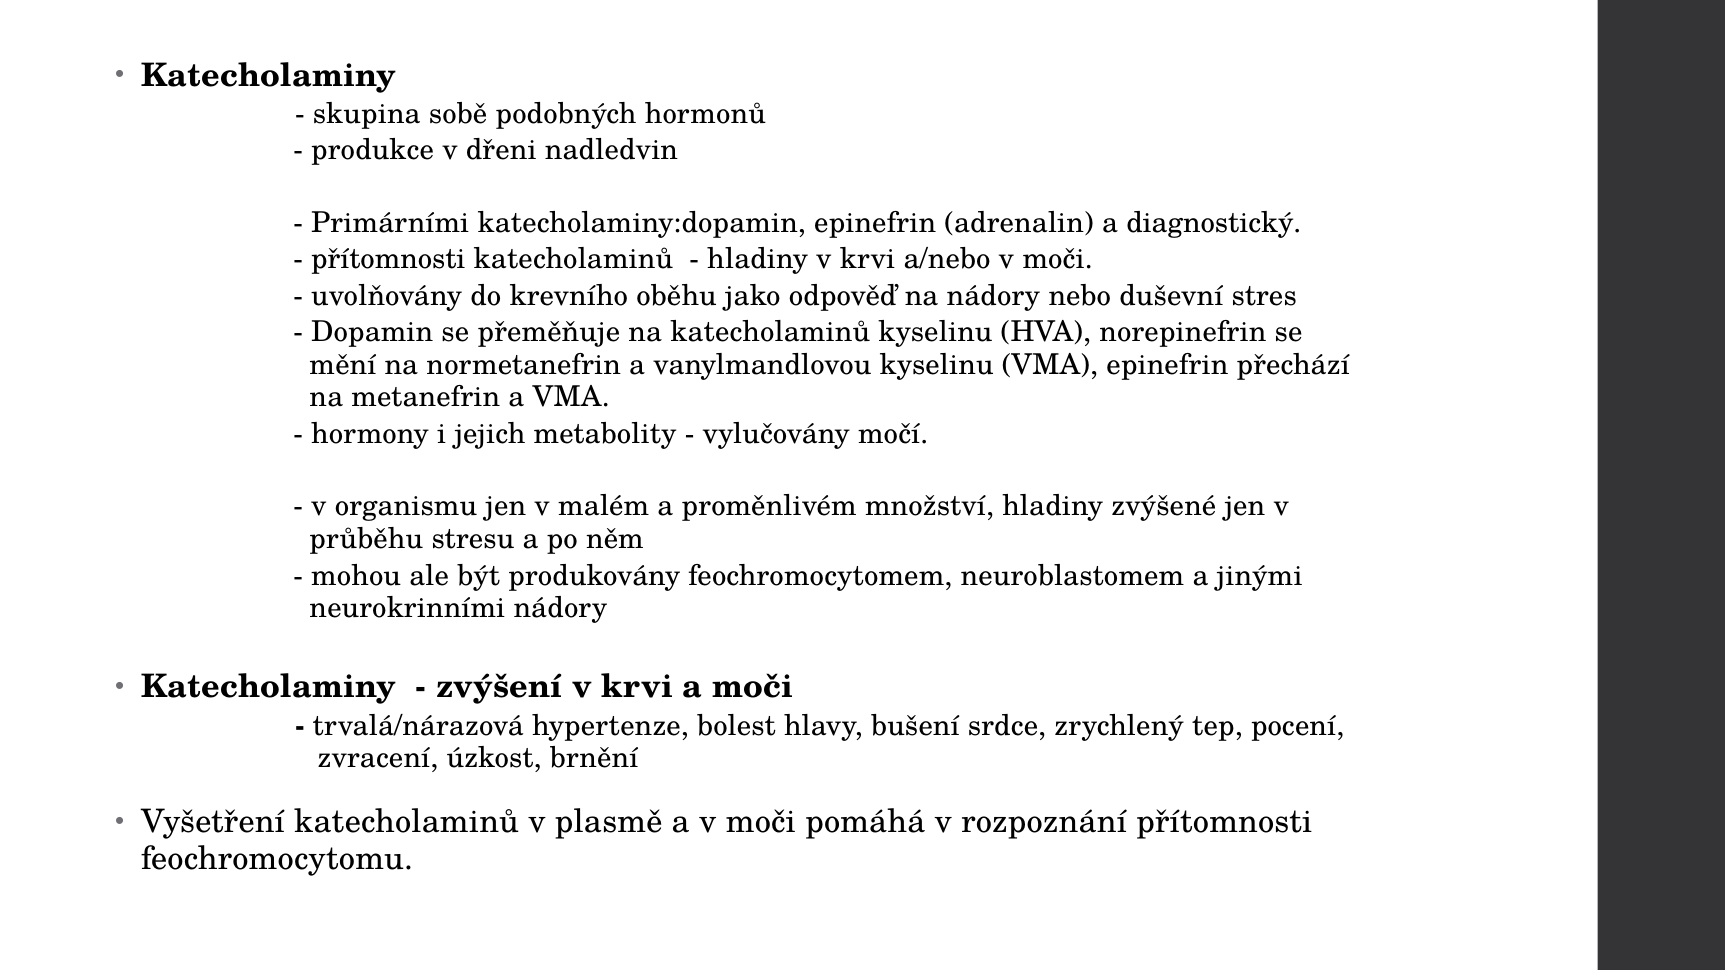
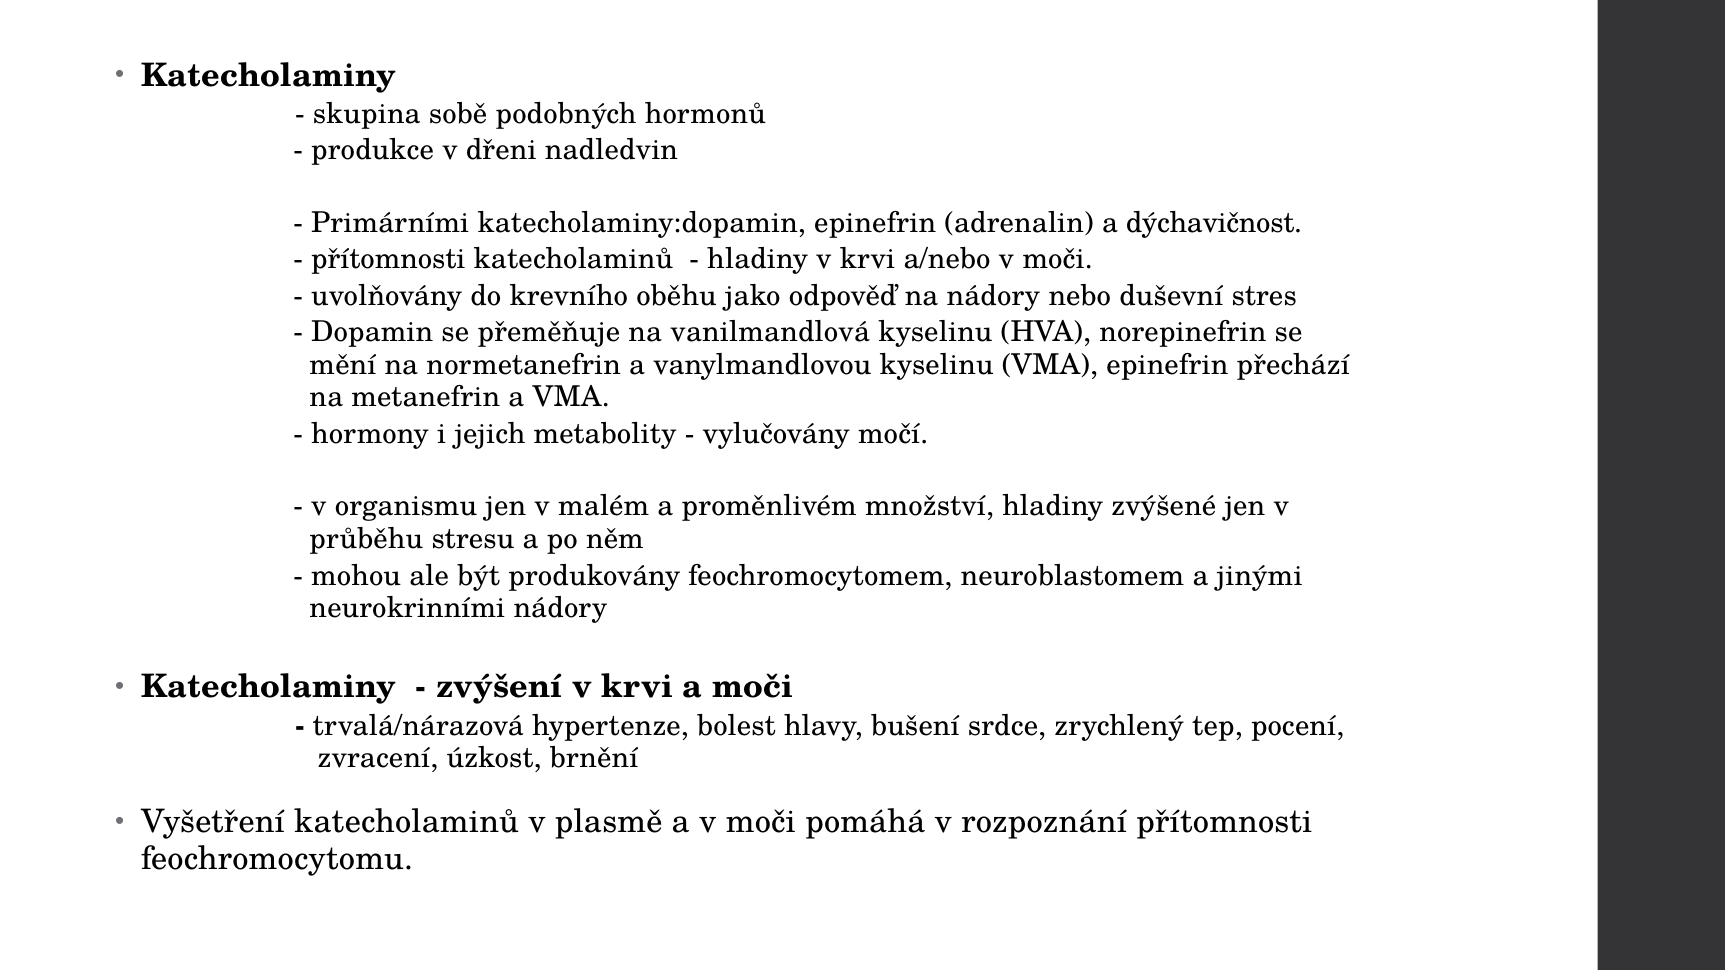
diagnostický: diagnostický -> dýchavičnost (1214, 223)
na katecholaminů: katecholaminů -> vanilmandlová (770, 332)
